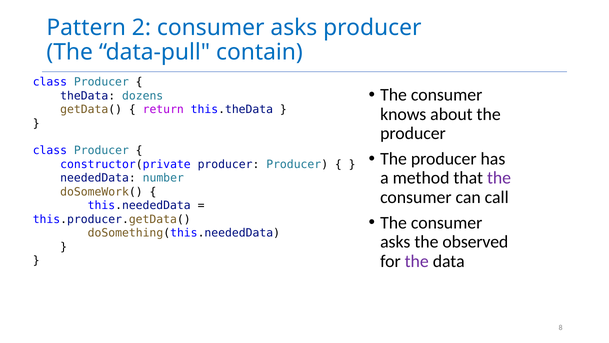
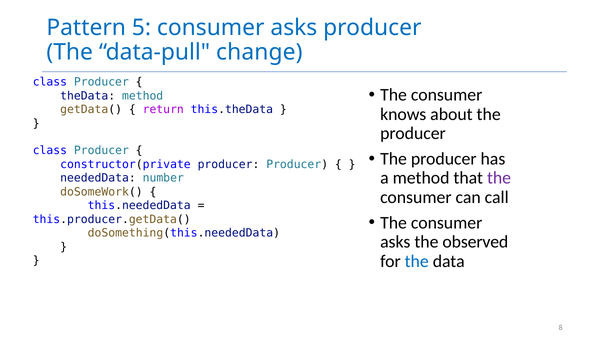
2: 2 -> 5 (141, 28)
contain: contain -> change (259, 52)
theData dozens: dozens -> method (143, 96)
the colour: purple -> blue (417, 261)
